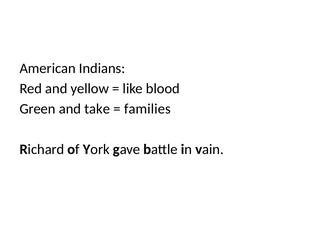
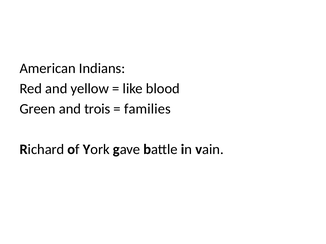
take: take -> trois (97, 109)
